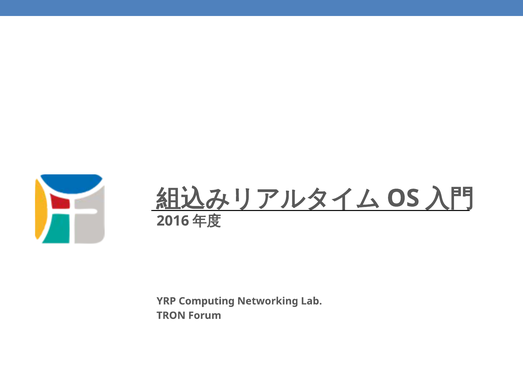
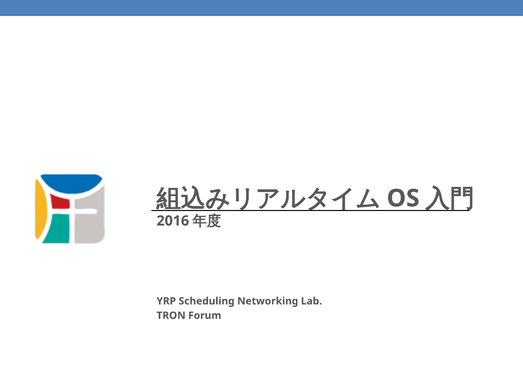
Computing: Computing -> Scheduling (207, 301)
